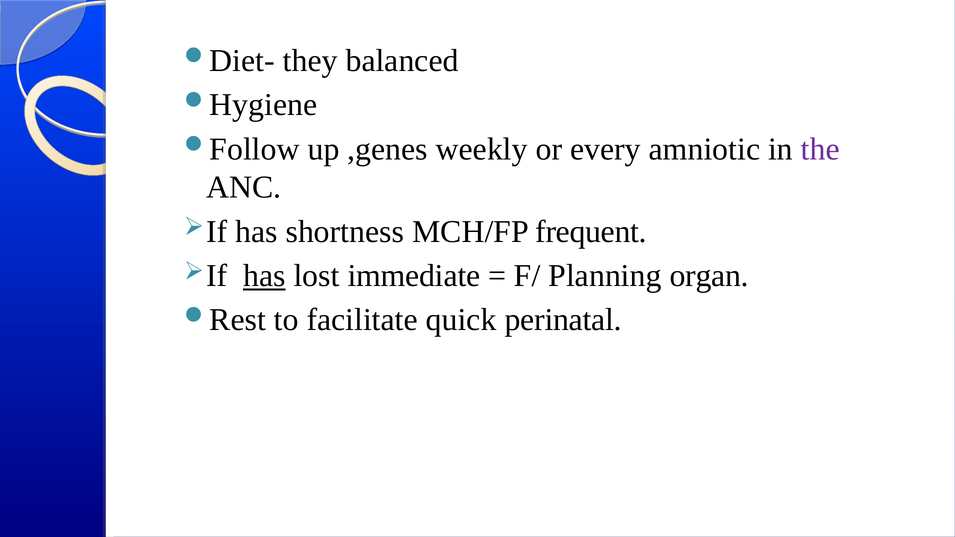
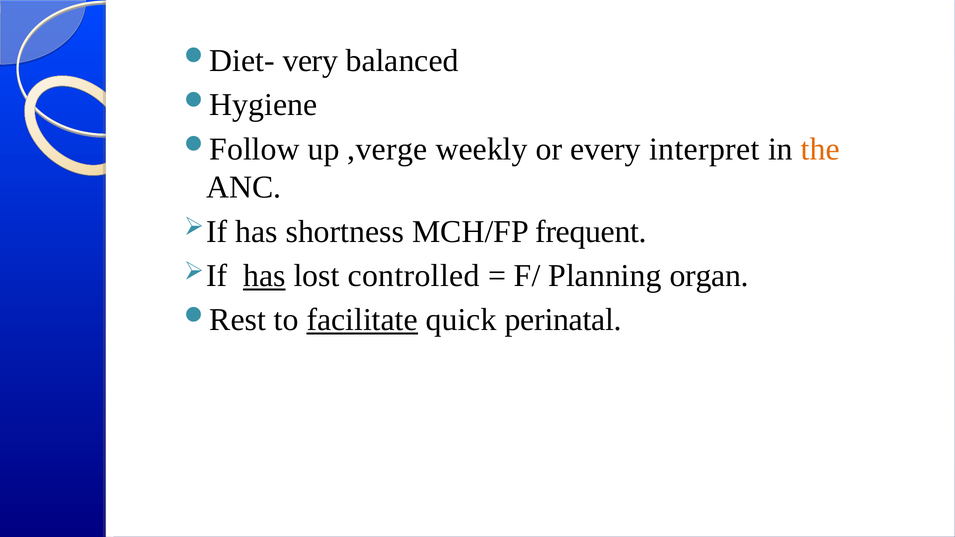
they: they -> very (310, 61)
,genes: ,genes -> ,verge (388, 149)
amniotic: amniotic -> interpret (704, 149)
the colour: purple -> orange (820, 149)
immediate: immediate -> controlled (414, 276)
facilitate underline: none -> present (362, 320)
